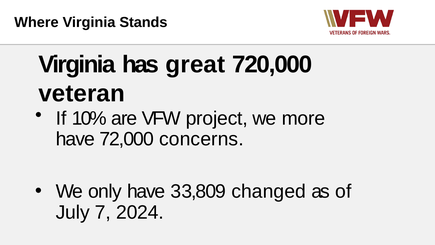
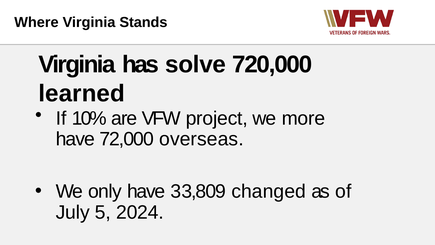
great: great -> solve (196, 64)
veteran: veteran -> learned (82, 93)
concerns: concerns -> overseas (201, 139)
7: 7 -> 5 (103, 212)
